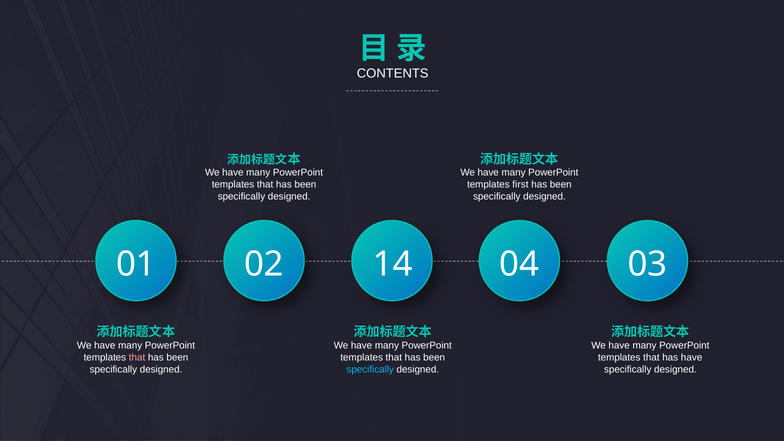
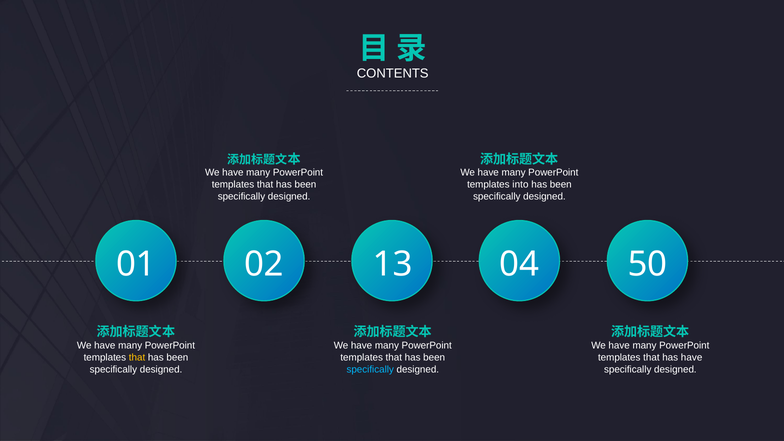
first: first -> into (520, 184)
14: 14 -> 13 (393, 264)
03: 03 -> 50 (647, 264)
that colour: pink -> yellow (137, 357)
